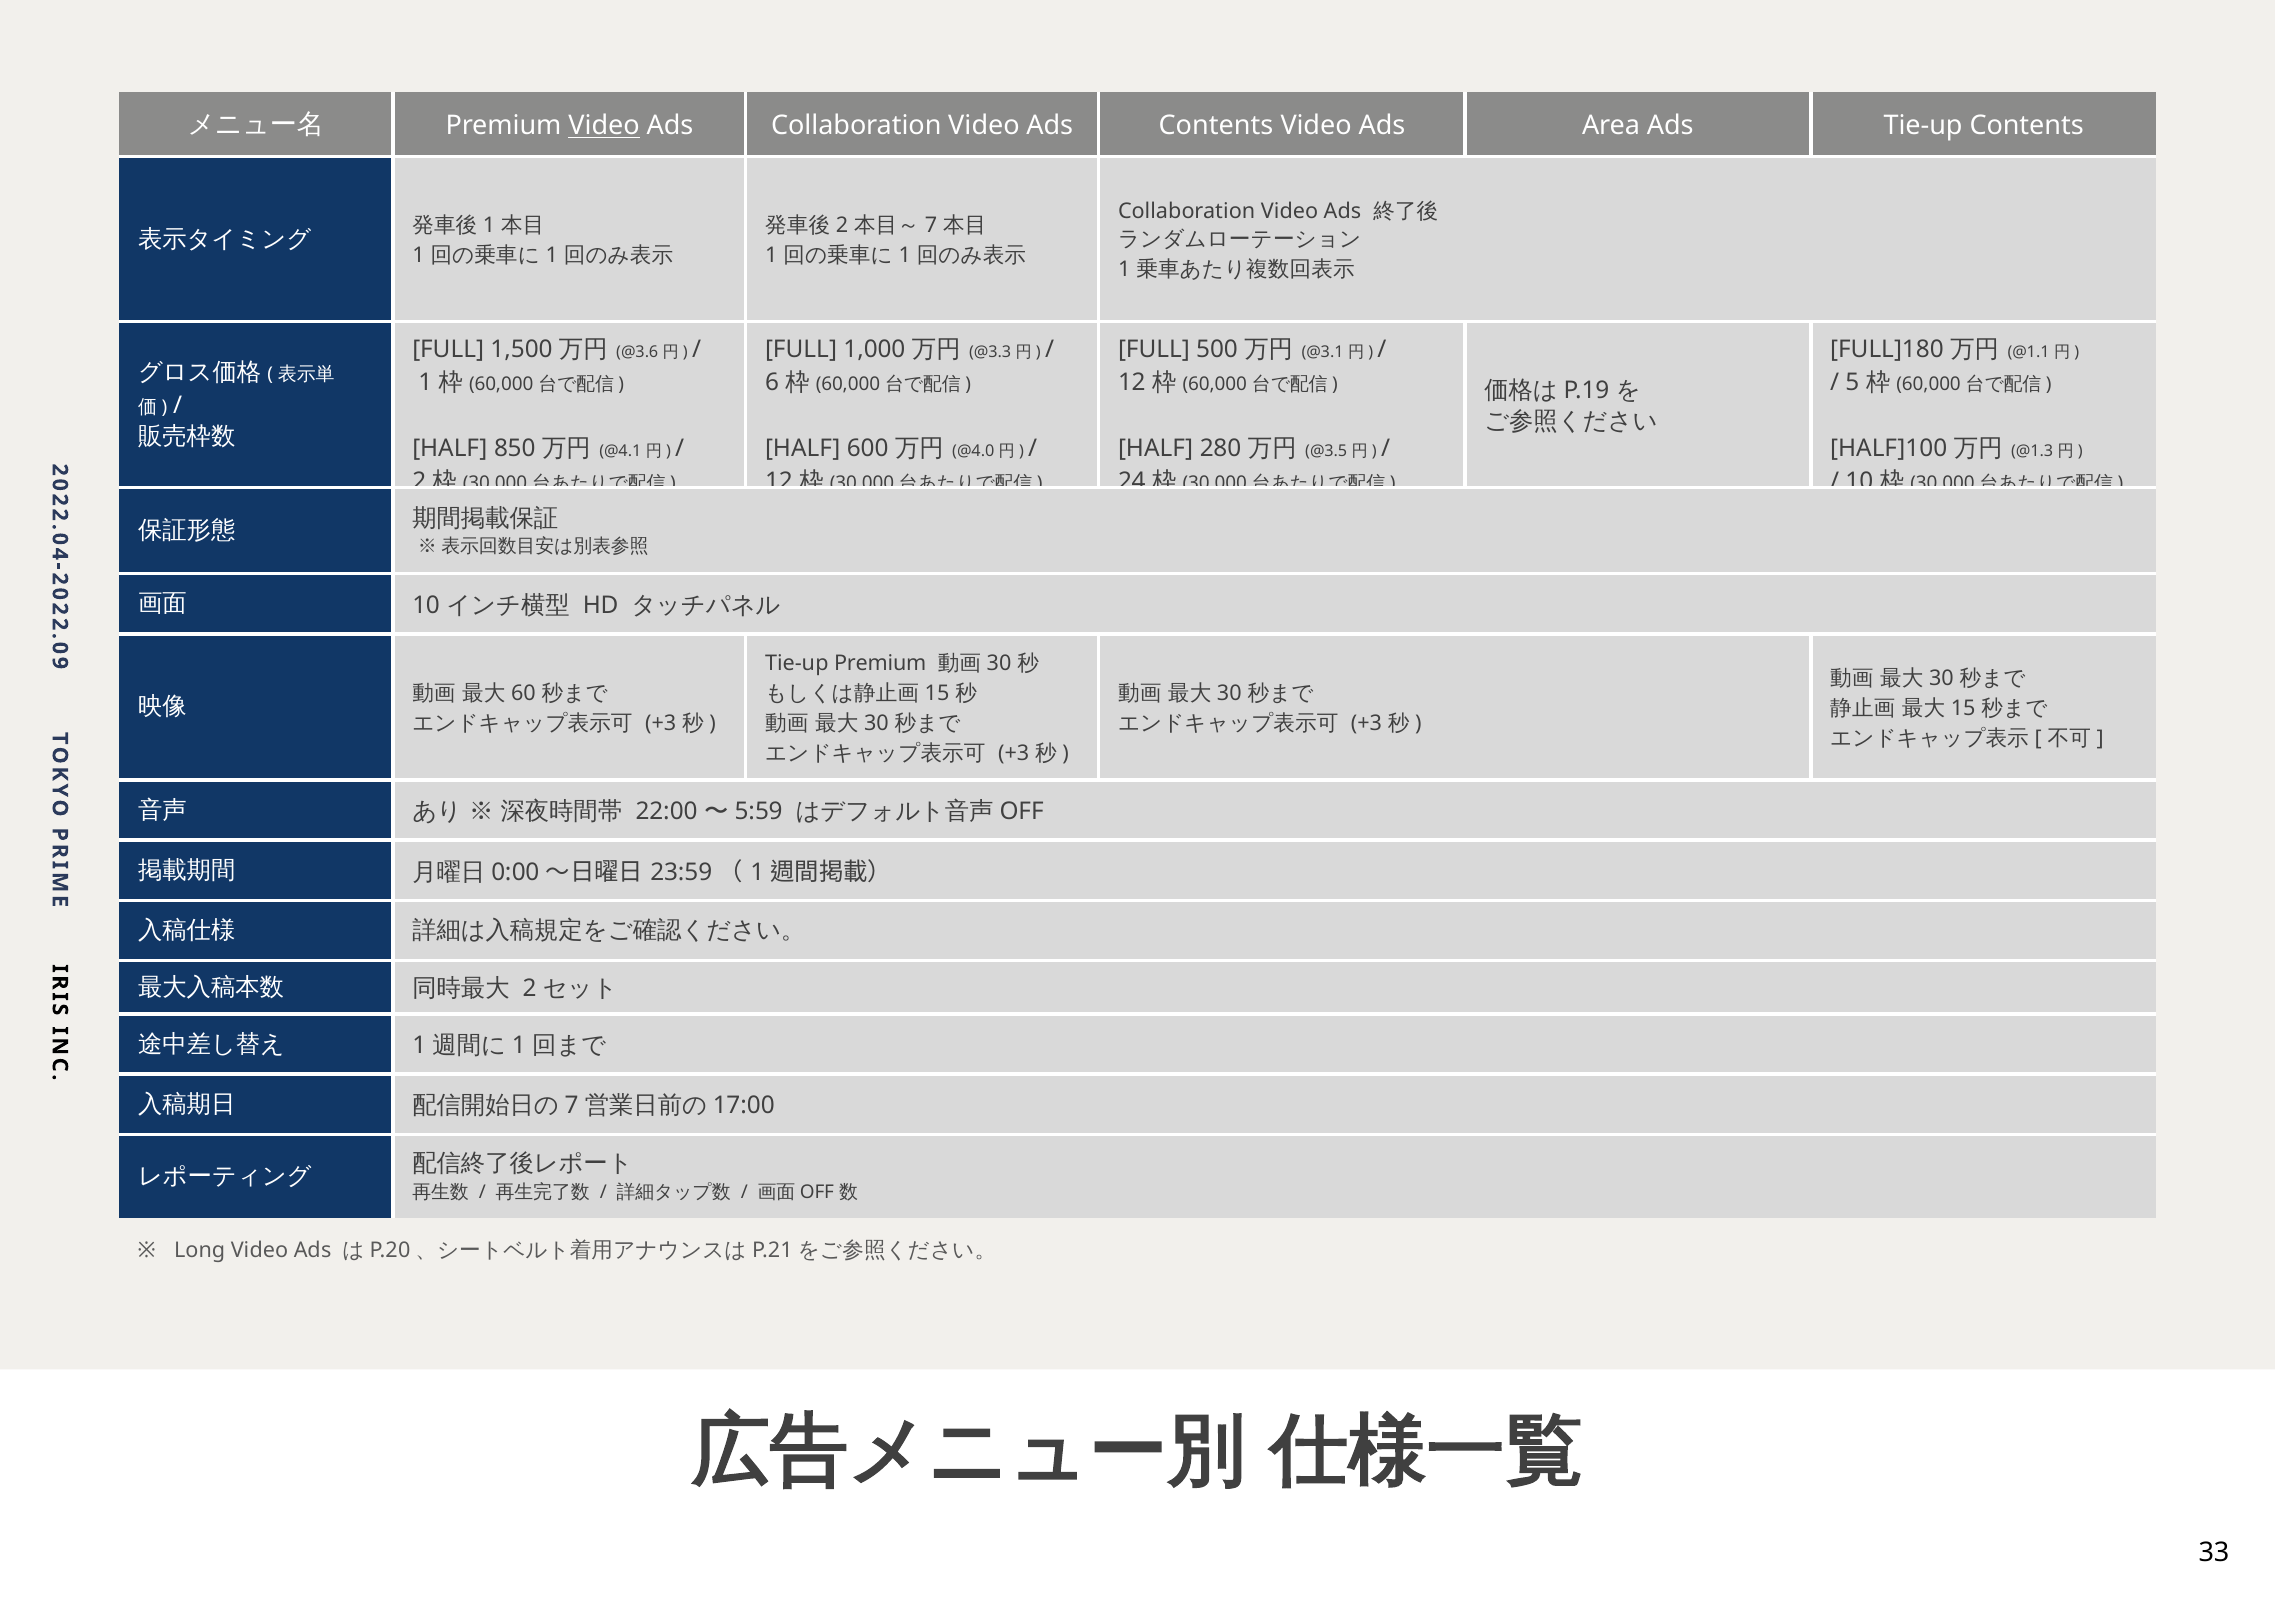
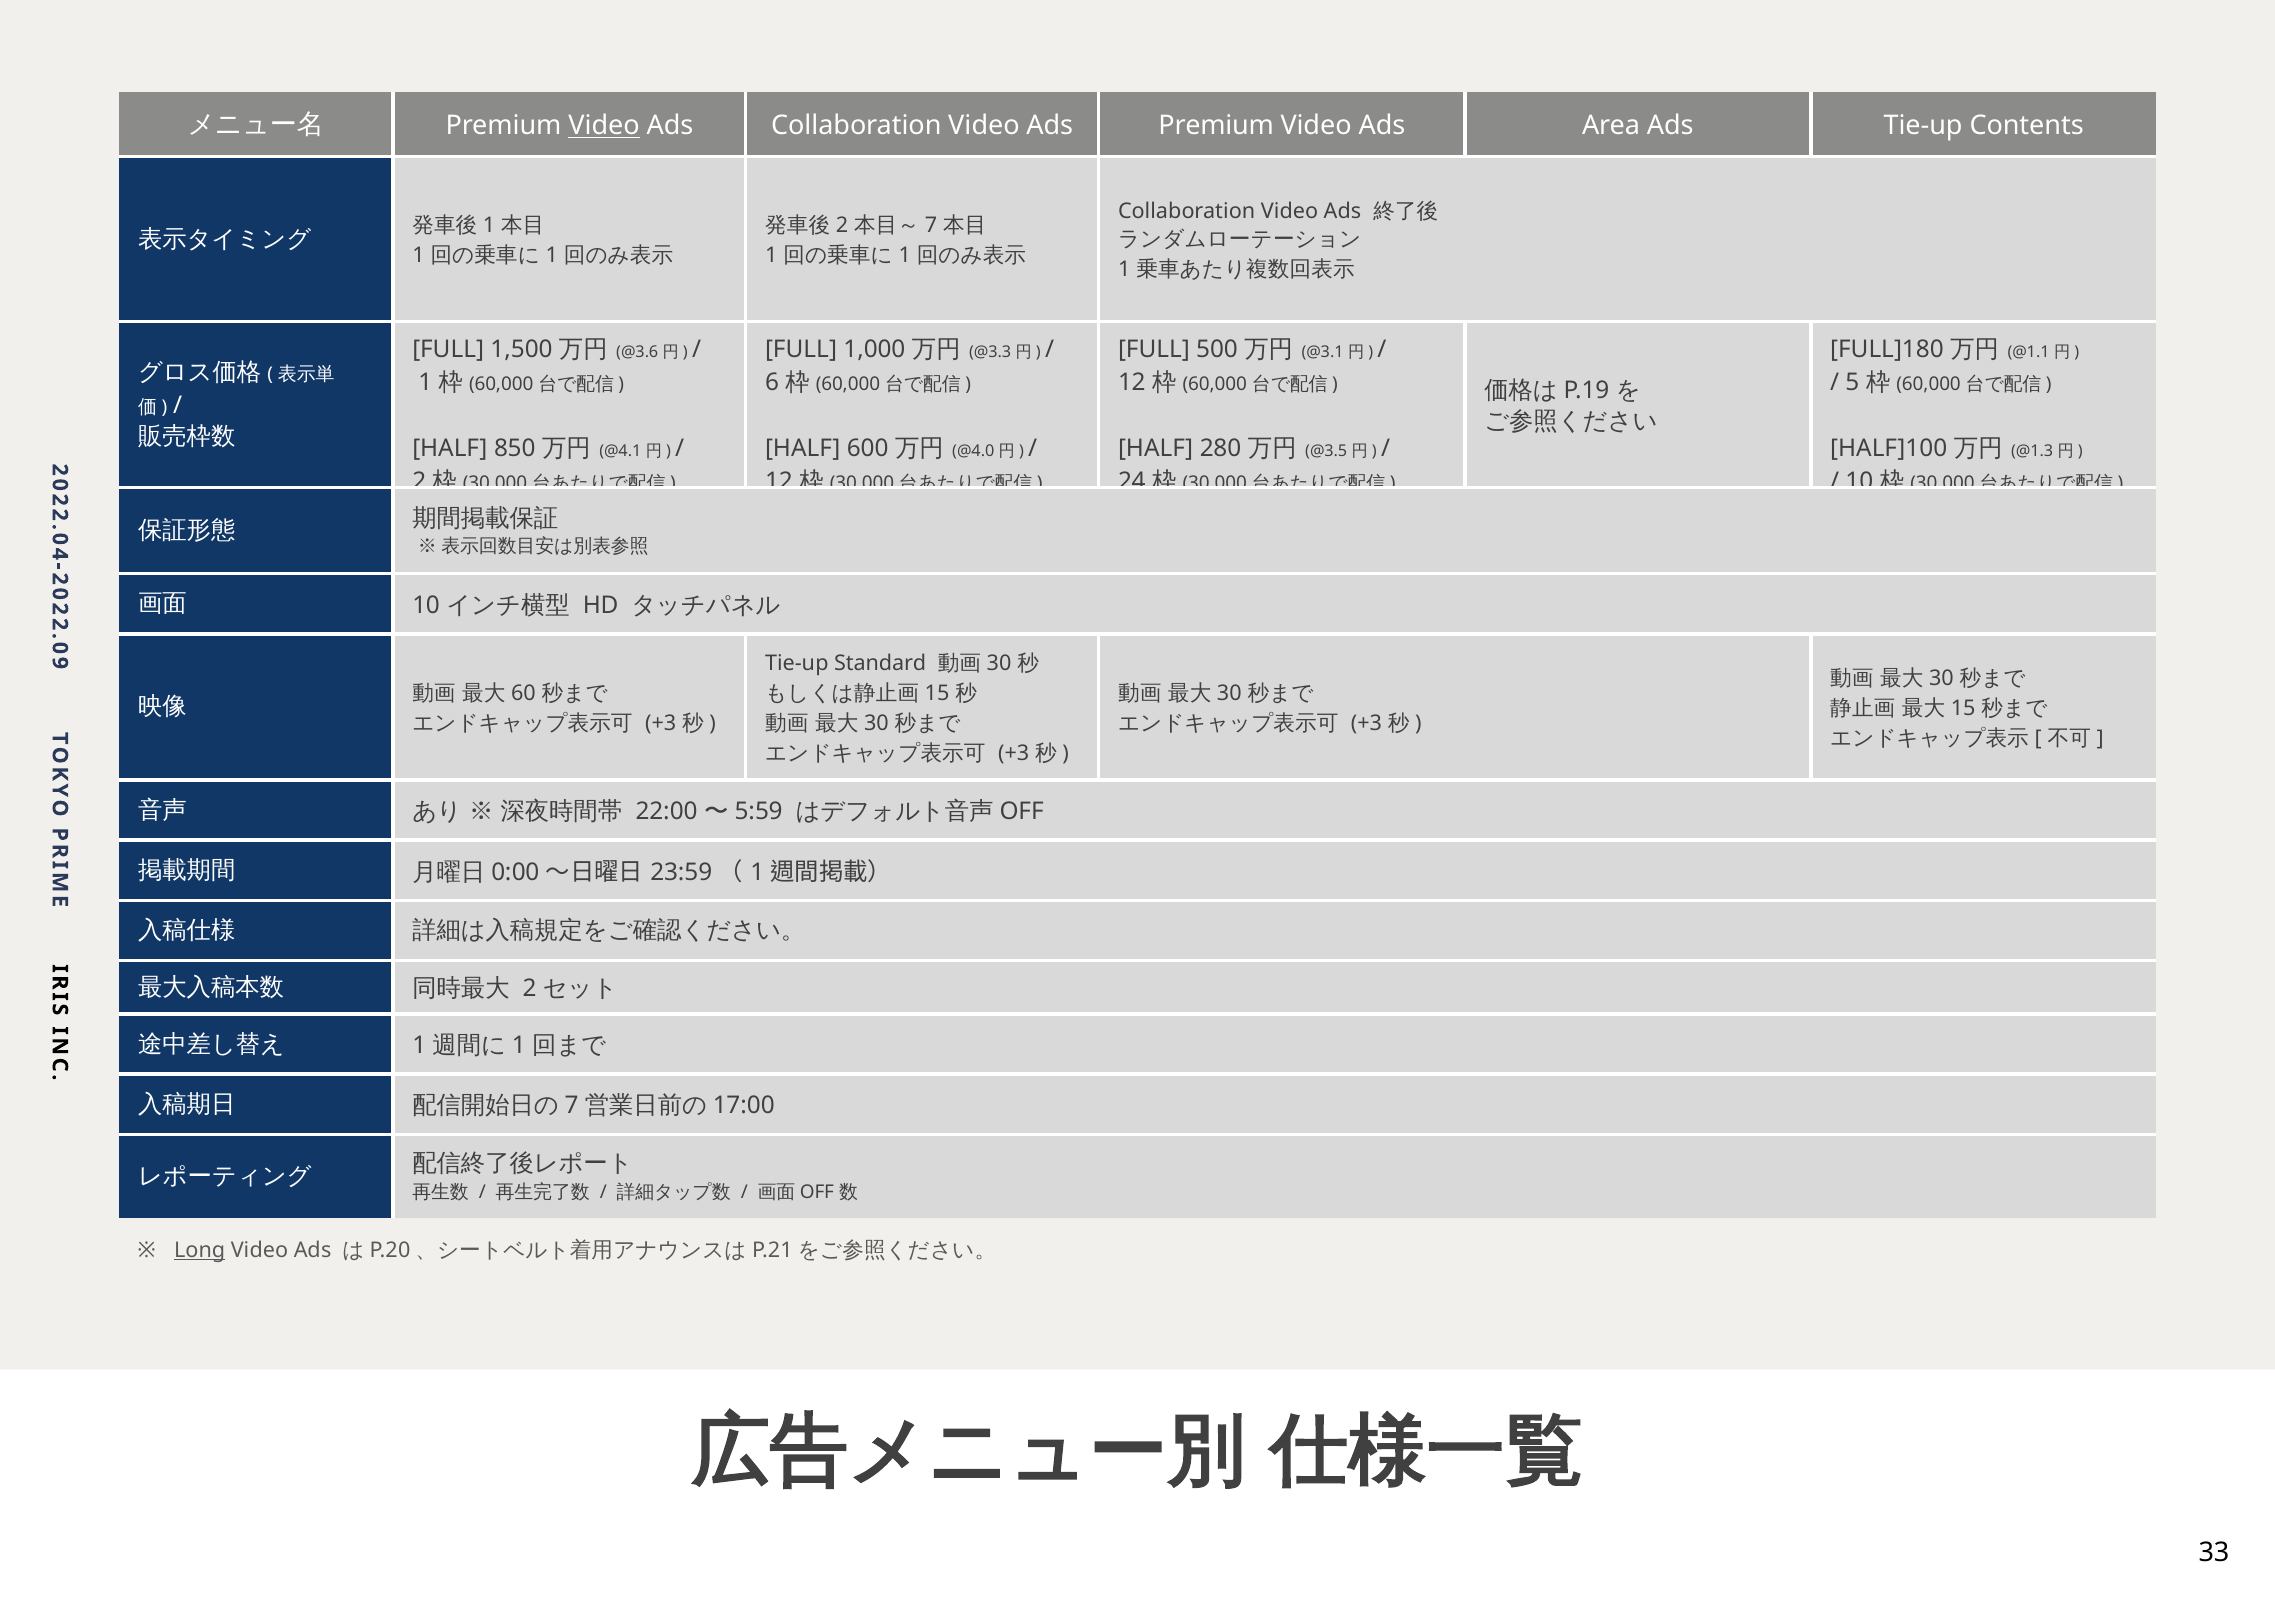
Ads Contents: Contents -> Premium (1216, 126)
Tie-up Premium: Premium -> Standard (880, 663)
Long underline: none -> present (200, 1250)
